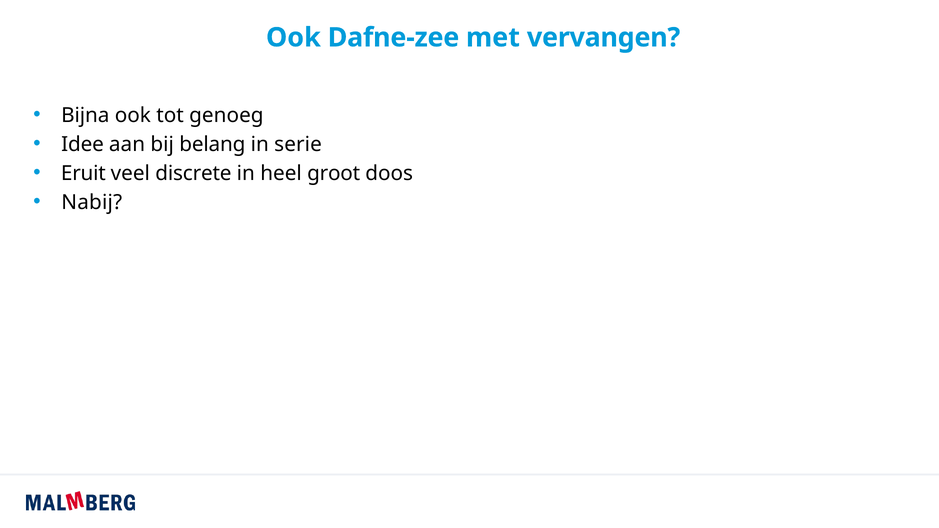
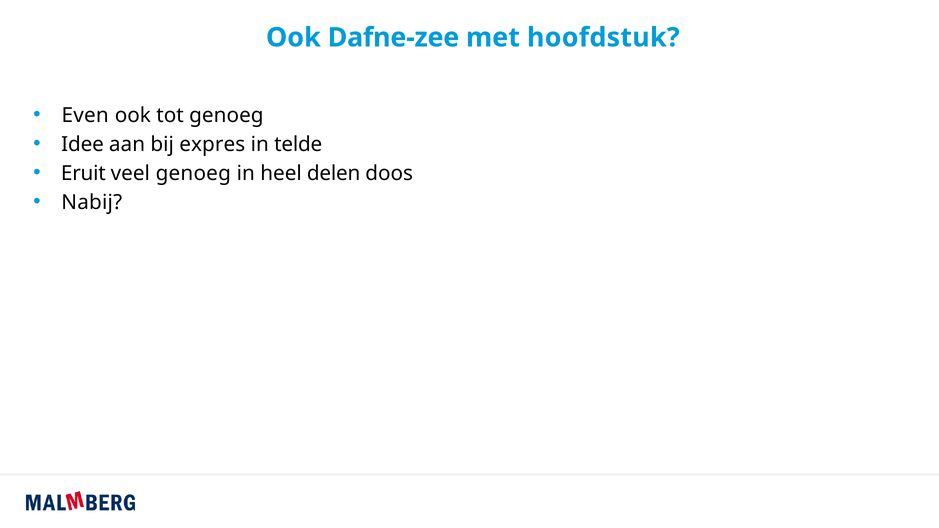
vervangen: vervangen -> hoofdstuk (603, 38)
Bijna: Bijna -> Even (85, 115)
belang: belang -> expres (212, 144)
serie: serie -> telde (298, 144)
veel discrete: discrete -> genoeg (193, 173)
groot: groot -> delen (334, 173)
